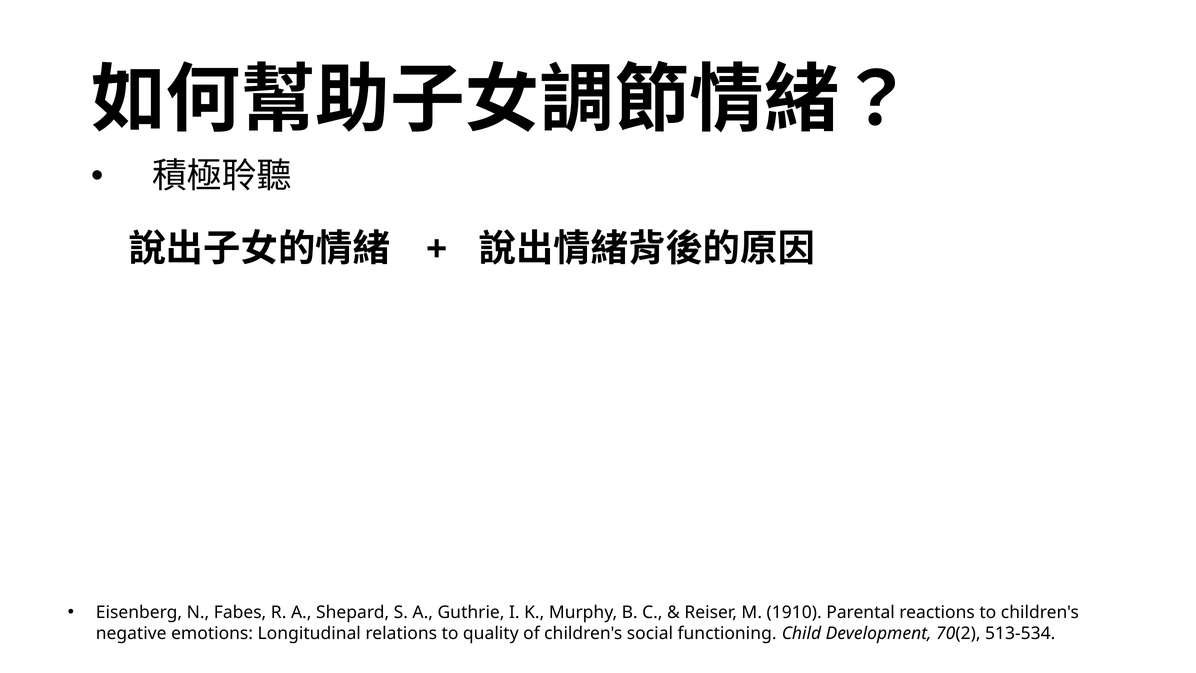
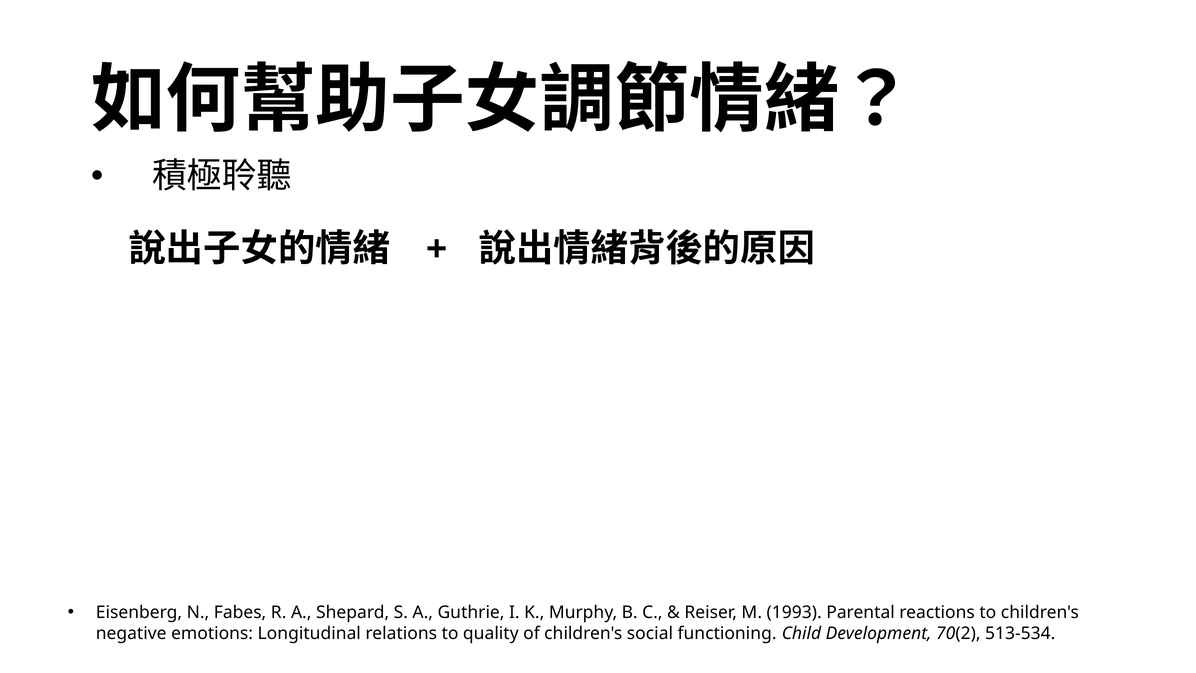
1910: 1910 -> 1993 (794, 612)
